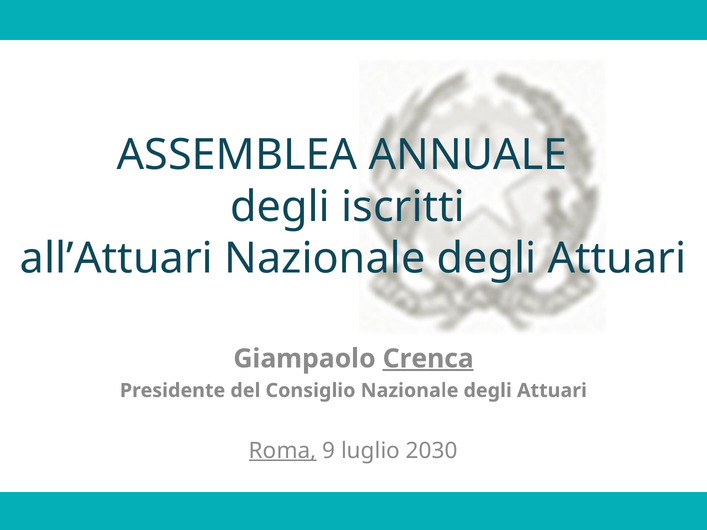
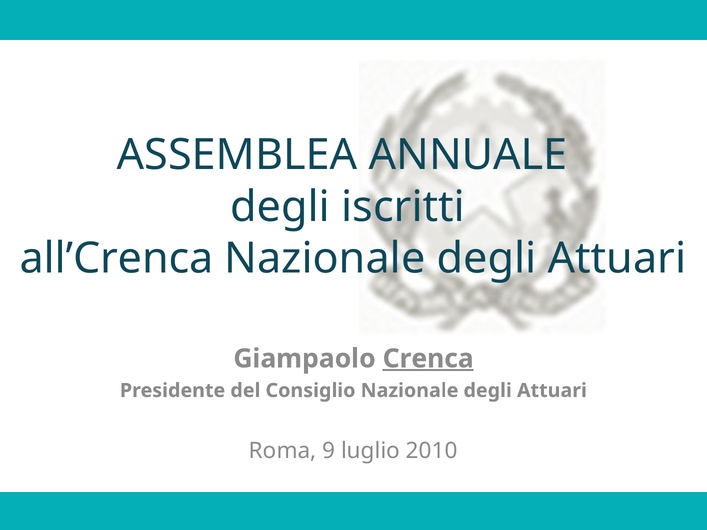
all’Attuari: all’Attuari -> all’Crenca (117, 259)
Roma underline: present -> none (283, 451)
2030: 2030 -> 2010 (432, 451)
